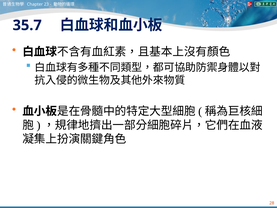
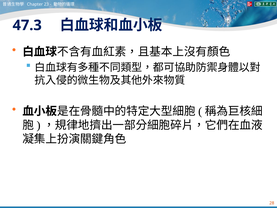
35.7: 35.7 -> 47.3 (27, 25)
